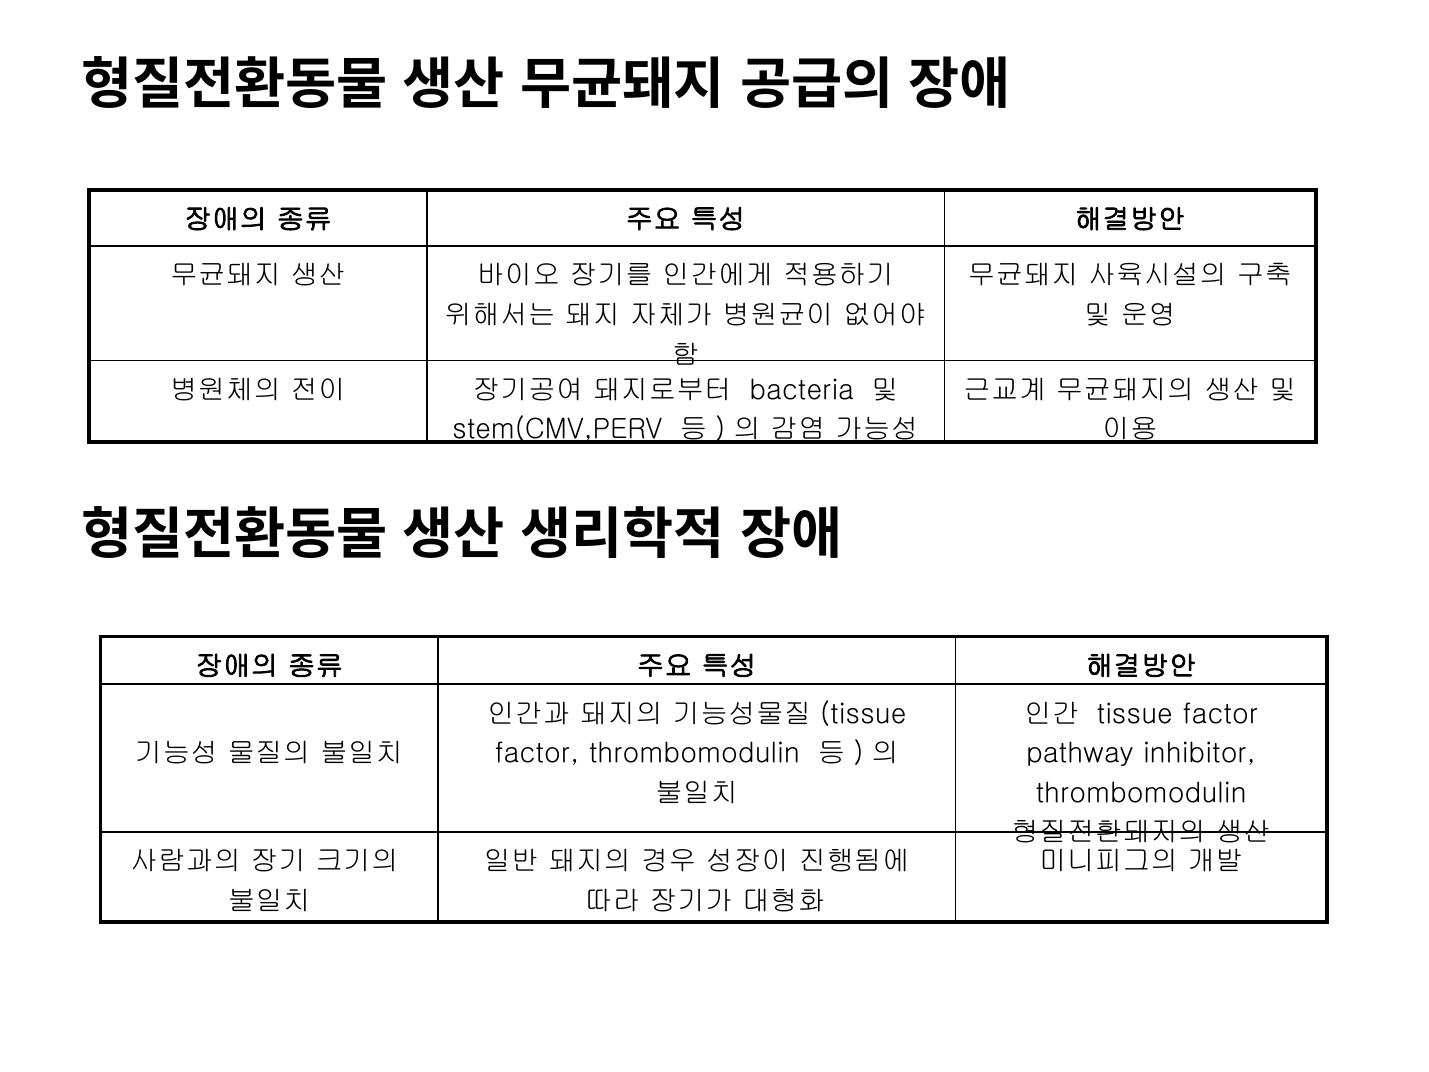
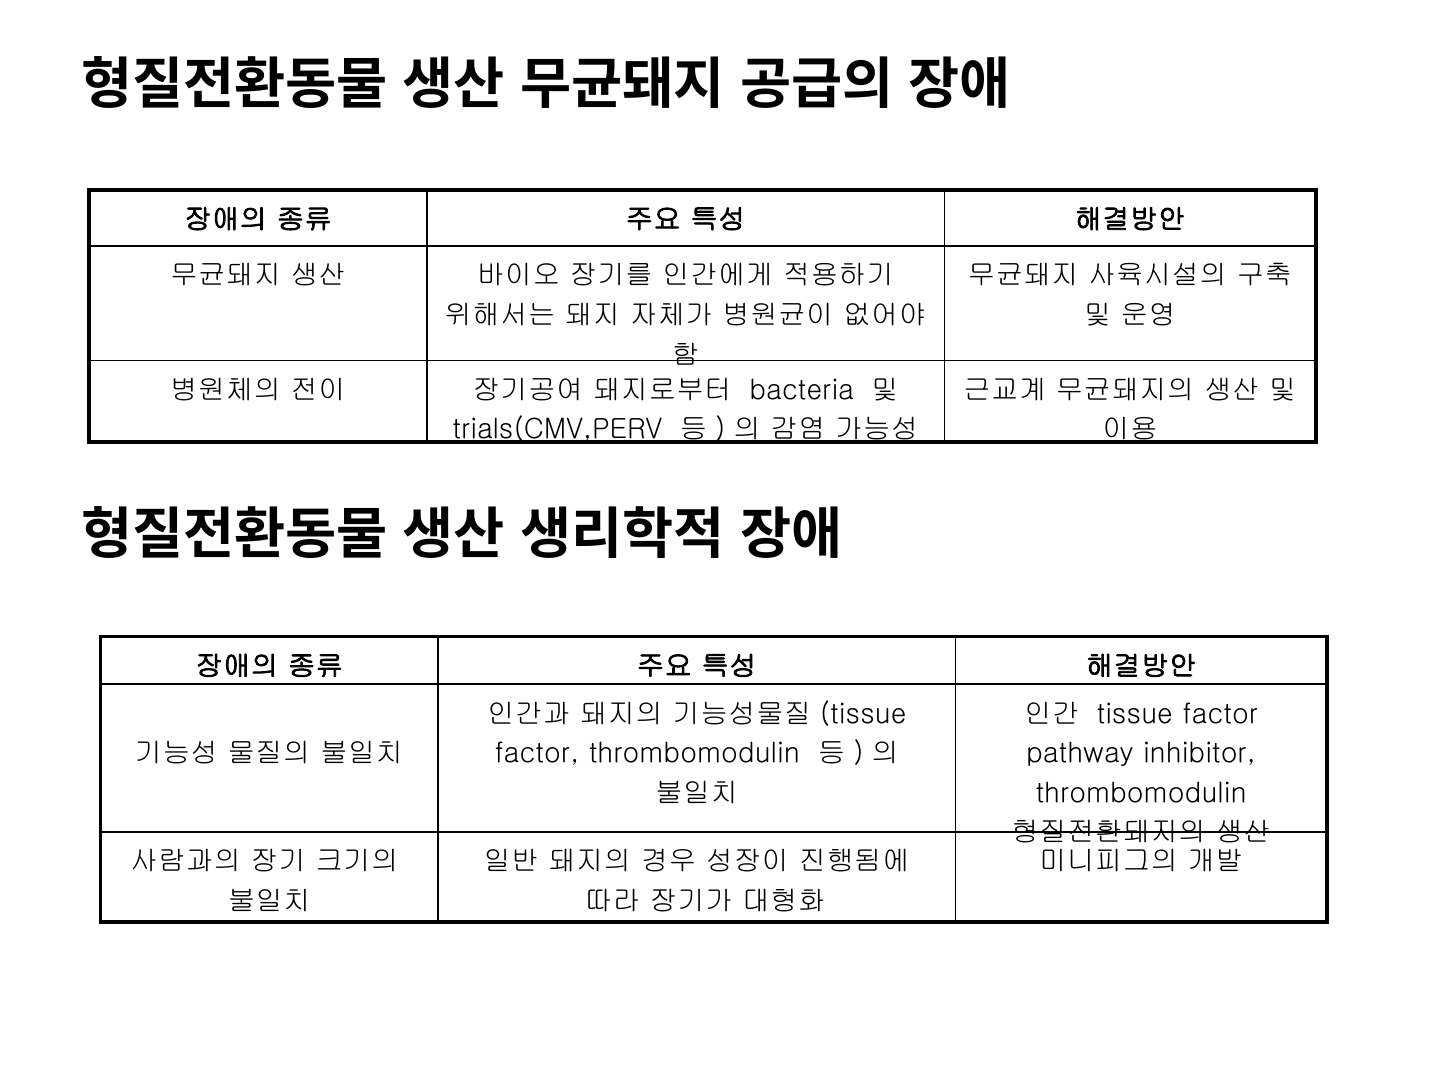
stem(CMV,PERV: stem(CMV,PERV -> trials(CMV,PERV (557, 430)
